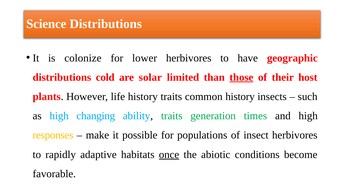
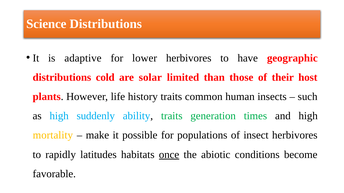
colonize: colonize -> adaptive (83, 58)
those underline: present -> none (241, 77)
common history: history -> human (240, 97)
changing: changing -> suddenly (96, 116)
responses: responses -> mortality (53, 136)
adaptive: adaptive -> latitudes (98, 155)
